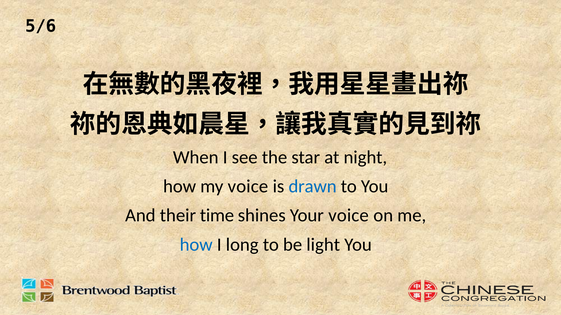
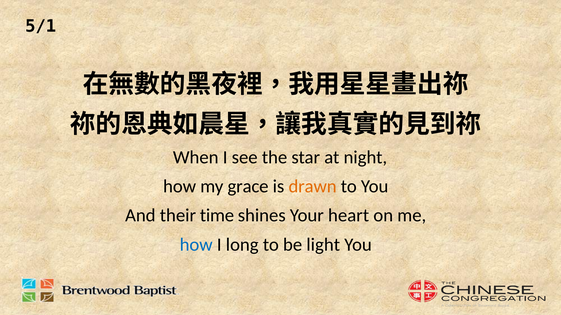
5/6: 5/6 -> 5/1 (41, 26)
my voice: voice -> grace (248, 187)
drawn colour: blue -> orange (313, 187)
Your voice: voice -> heart (349, 216)
